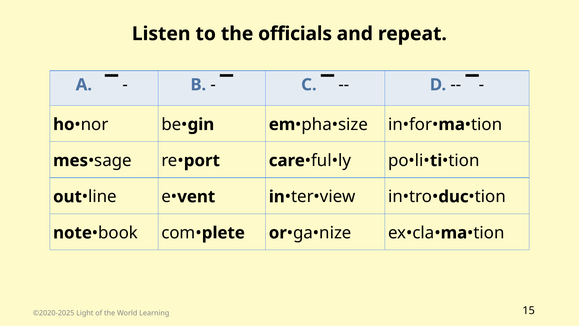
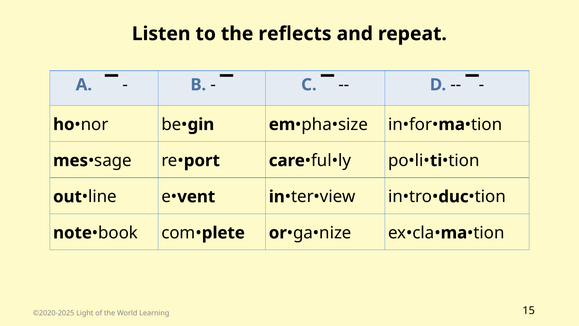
officials: officials -> reflects (295, 34)
